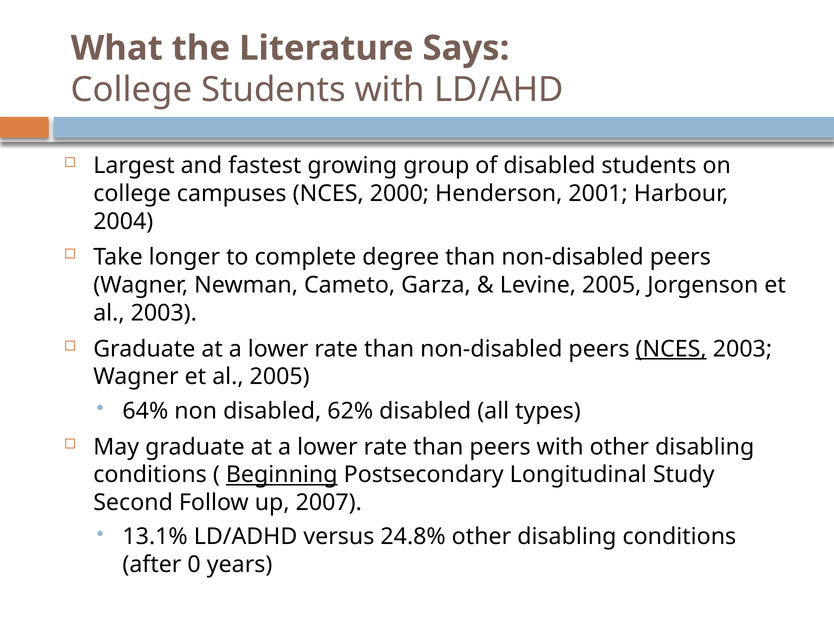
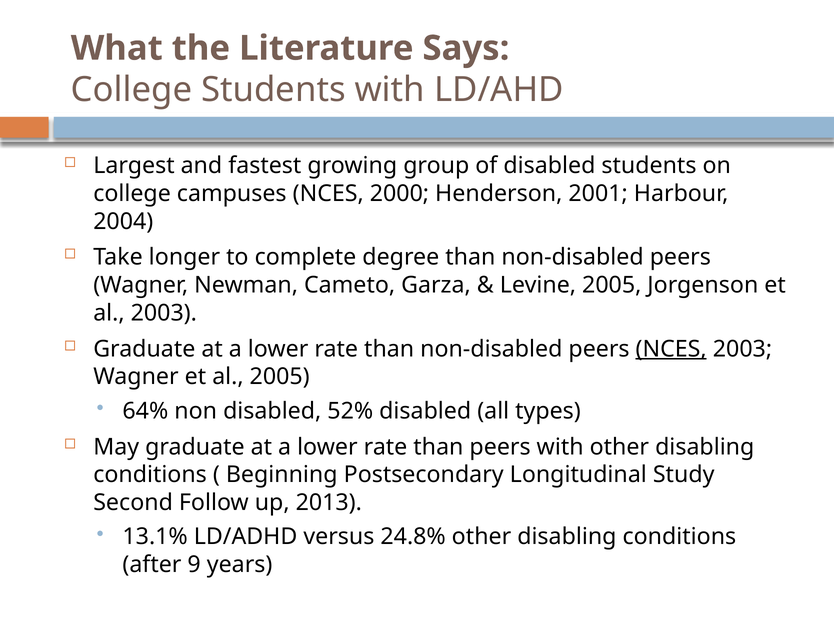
62%: 62% -> 52% (350, 411)
Beginning underline: present -> none (282, 474)
2007: 2007 -> 2013 (329, 502)
0: 0 -> 9 (194, 564)
